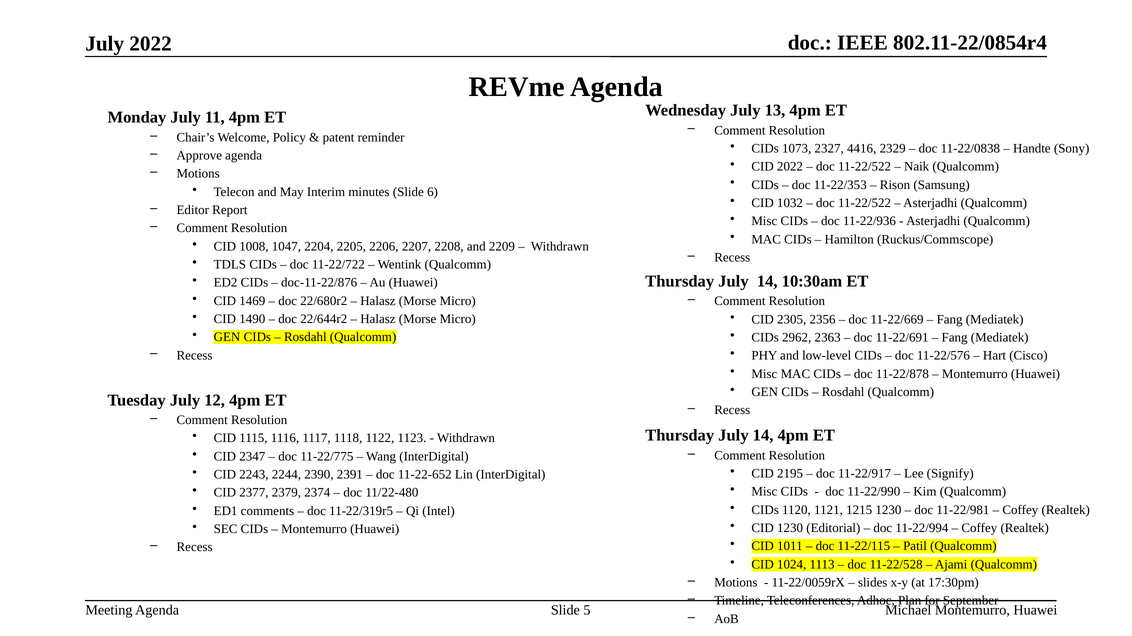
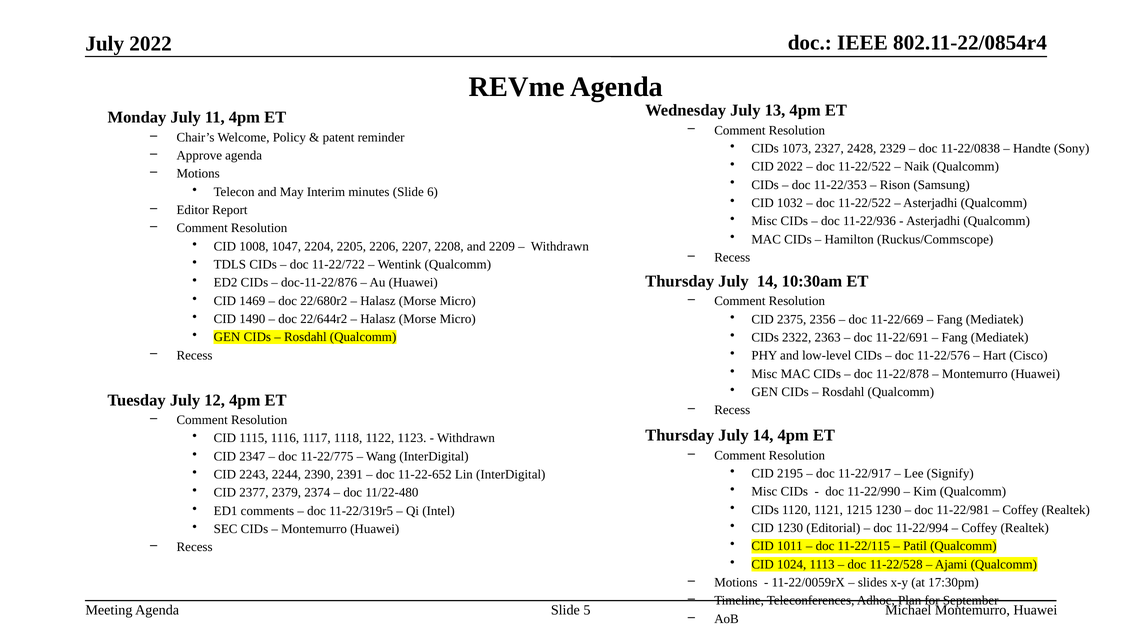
4416: 4416 -> 2428 (862, 149)
2305: 2305 -> 2375 (792, 320)
2962: 2962 -> 2322 (797, 338)
